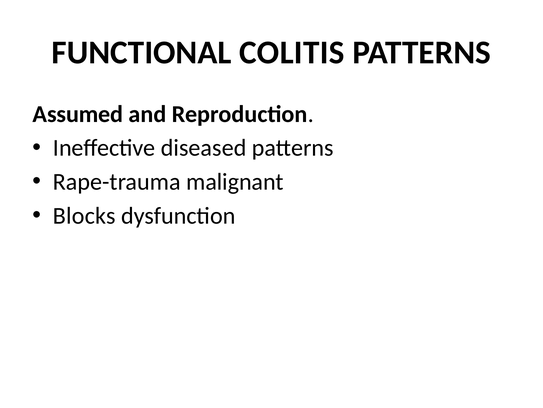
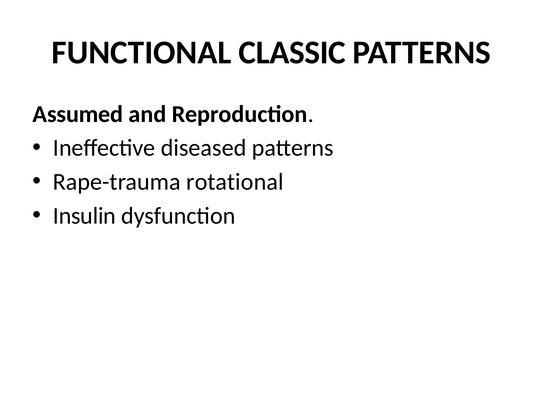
COLITIS: COLITIS -> CLASSIC (292, 53)
malignant: malignant -> rotational (235, 182)
Blocks: Blocks -> Insulin (84, 215)
